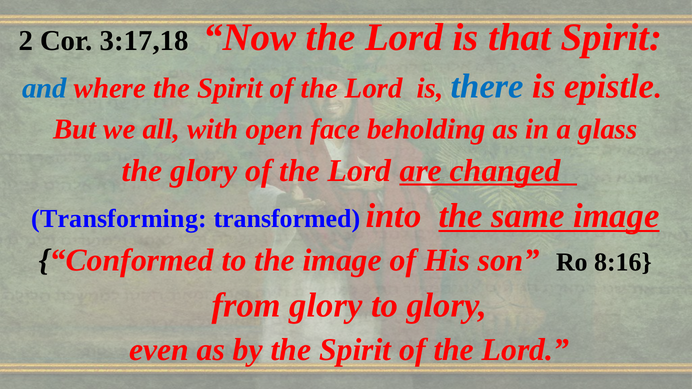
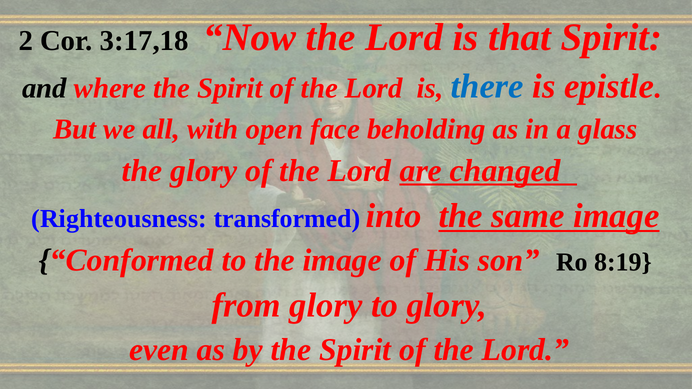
and colour: blue -> black (44, 88)
Transforming: Transforming -> Righteousness (119, 219)
8:16: 8:16 -> 8:19 (623, 262)
